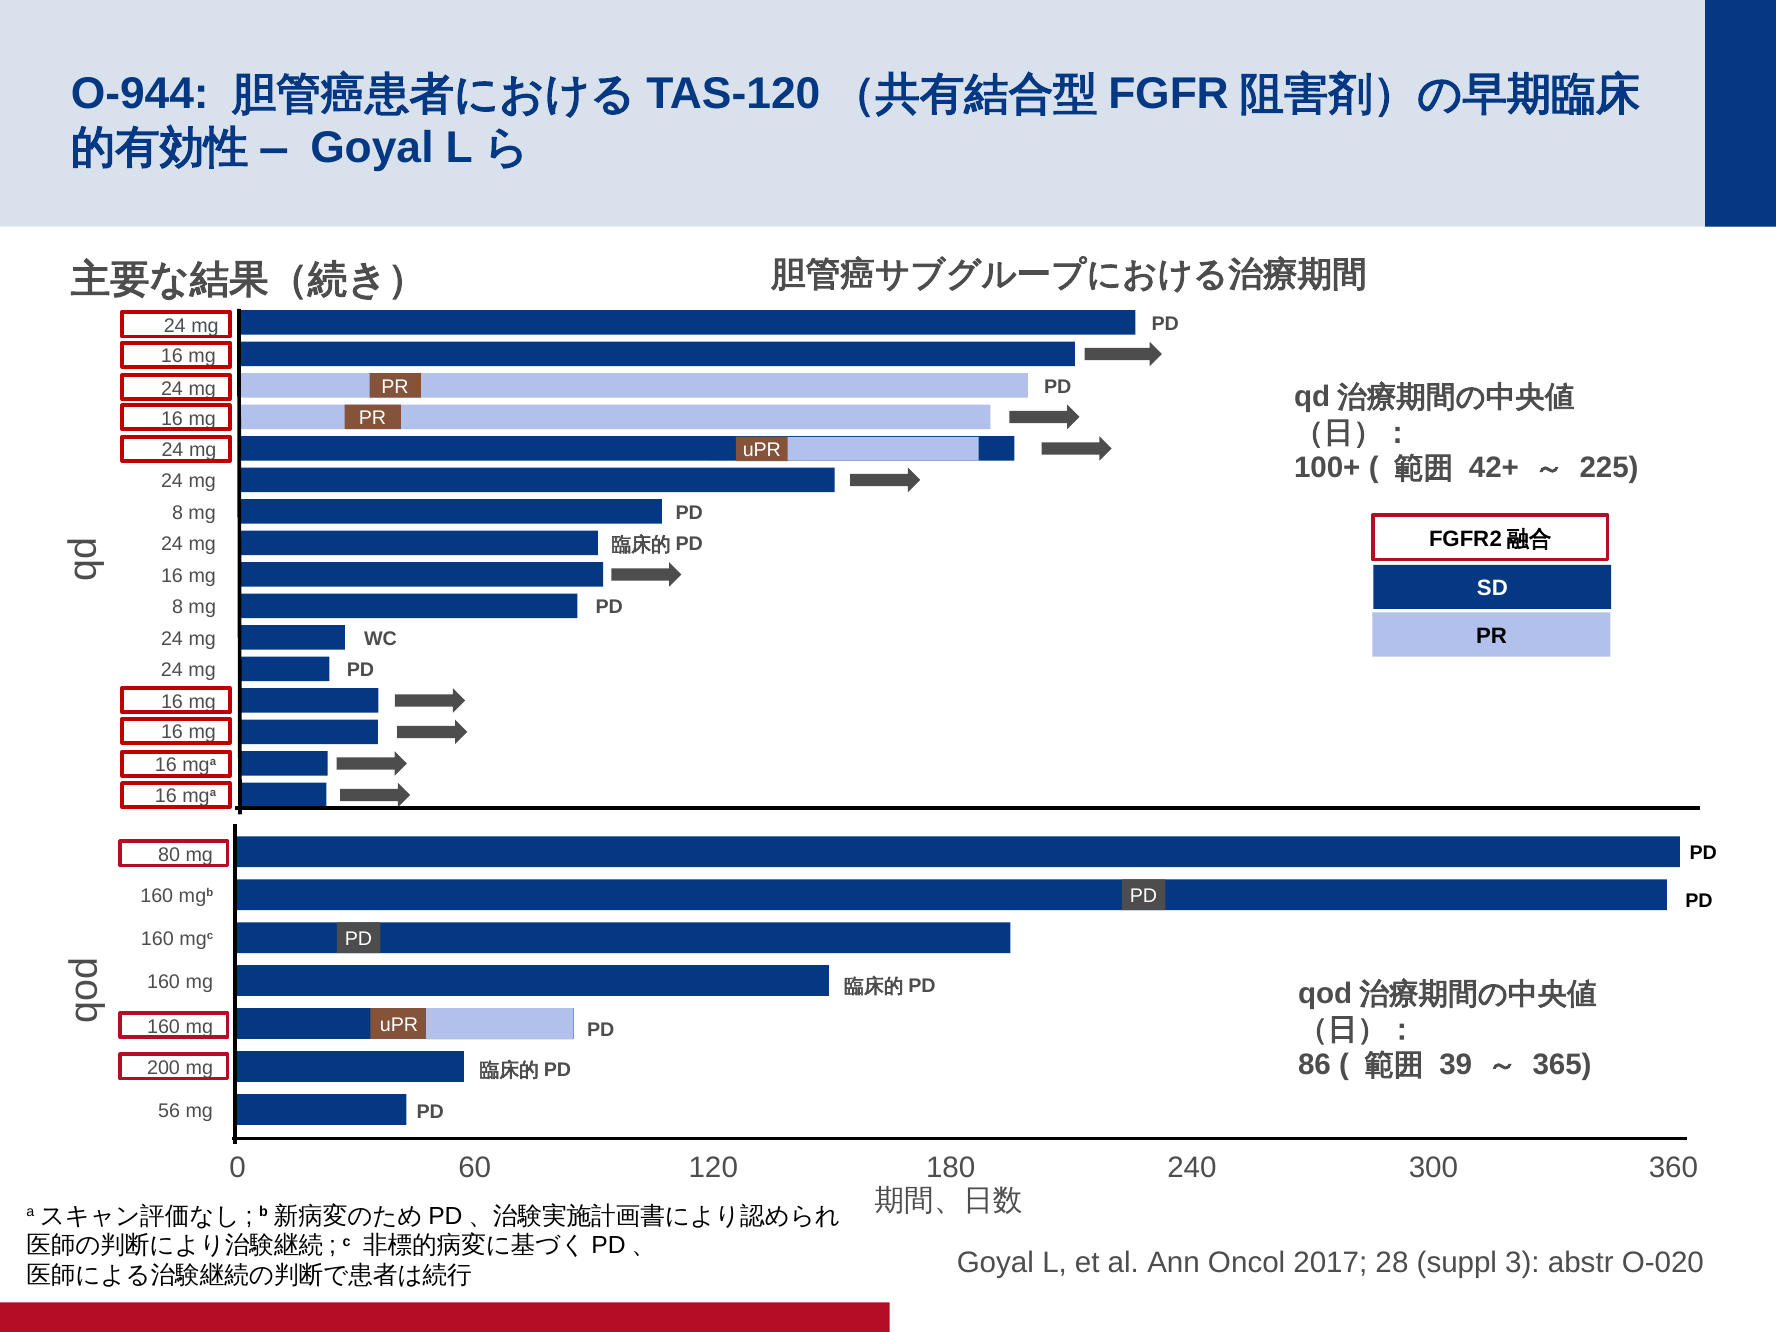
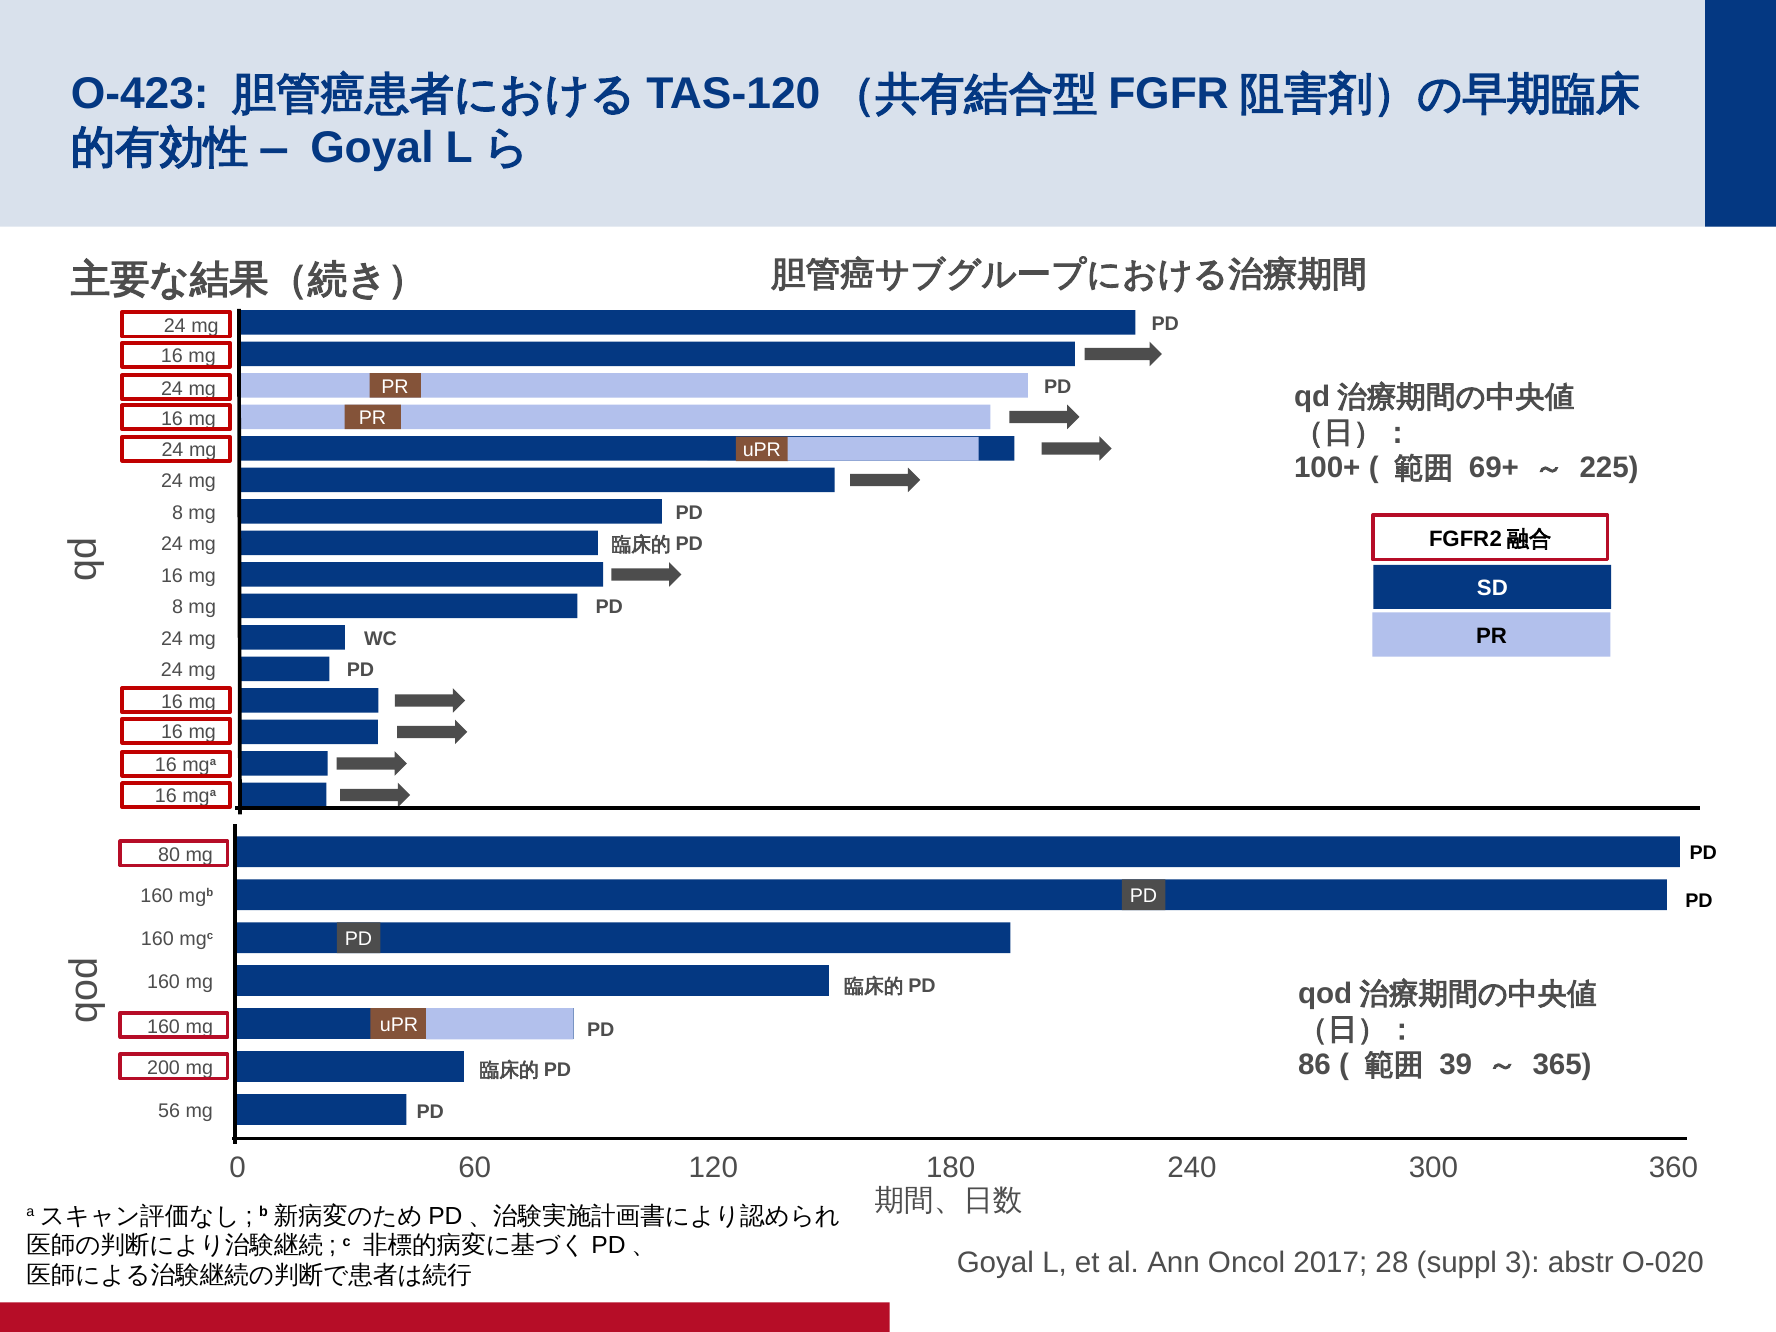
O-944: O-944 -> O-423 (140, 94)
42+: 42+ -> 69+ (1494, 468)
